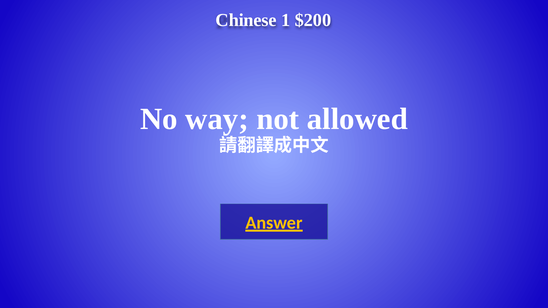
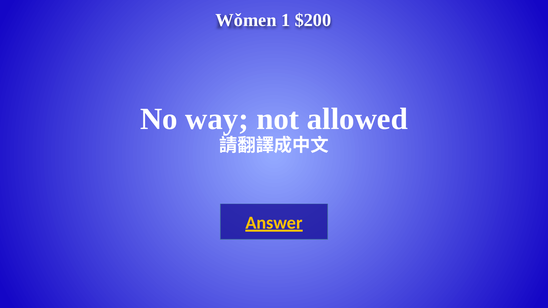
Chinese: Chinese -> Wǒmen (246, 20)
